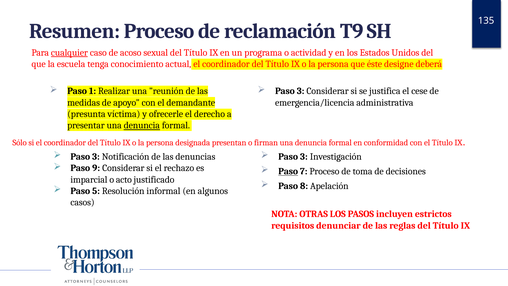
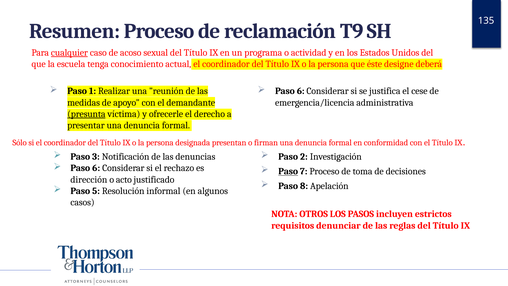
3: 3 -> 6 (301, 91)
presunta underline: none -> present (86, 114)
denuncia underline: present -> none (142, 125)
3: 3 -> 2 (304, 157)
9: 9 -> 6 (96, 168)
imparcial: imparcial -> dirección (89, 179)
OTRAS: OTRAS -> OTROS (314, 214)
